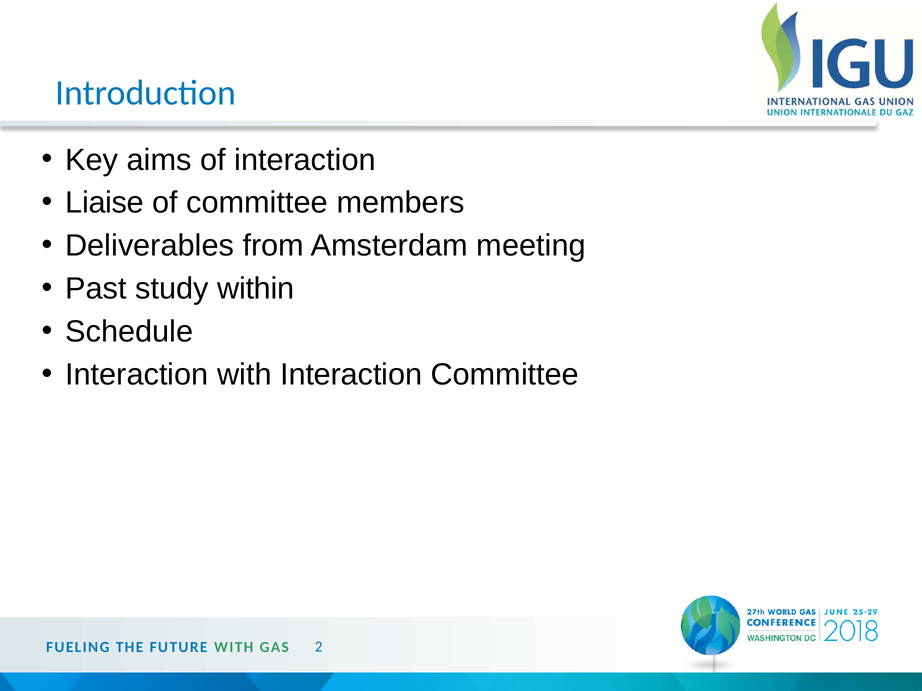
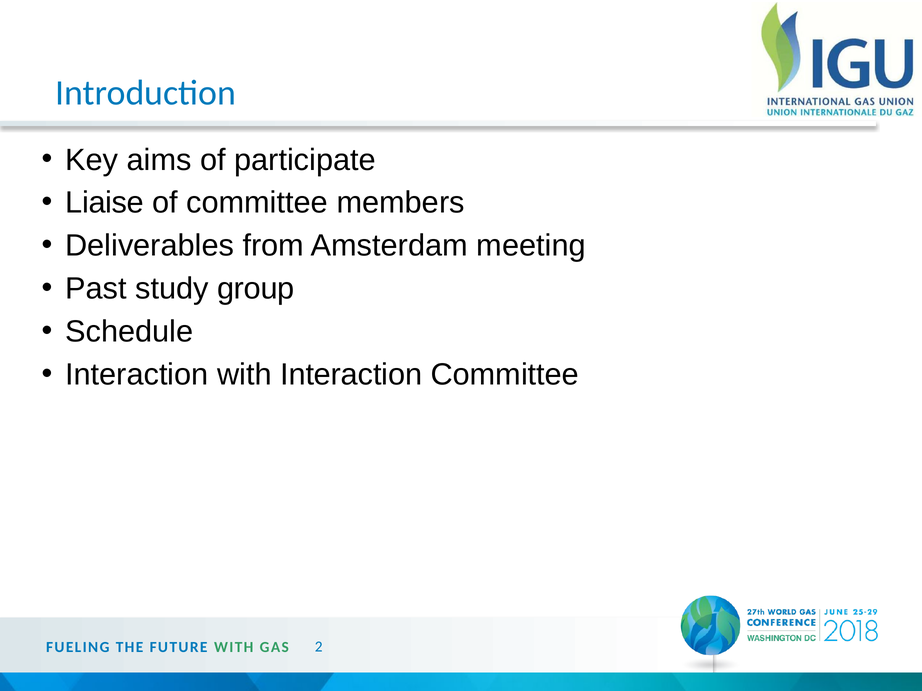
of interaction: interaction -> participate (305, 160)
within: within -> group (256, 289)
